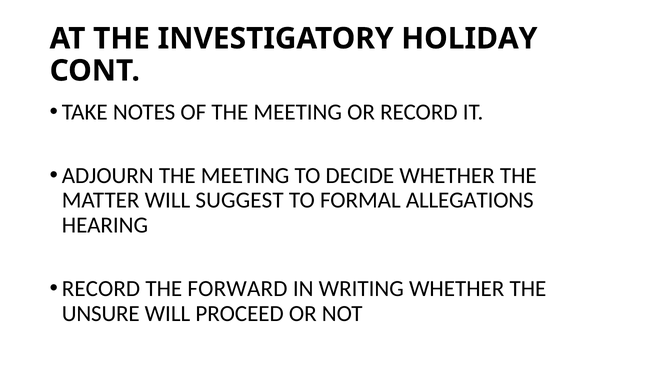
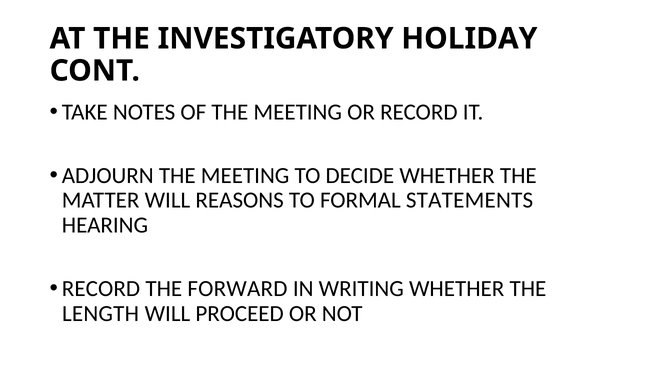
SUGGEST: SUGGEST -> REASONS (240, 200)
ALLEGATIONS: ALLEGATIONS -> STATEMENTS (470, 200)
UNSURE: UNSURE -> LENGTH (101, 314)
